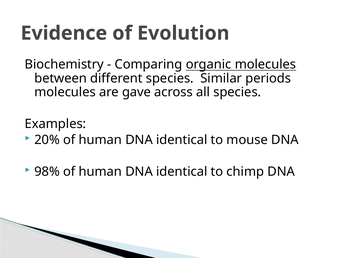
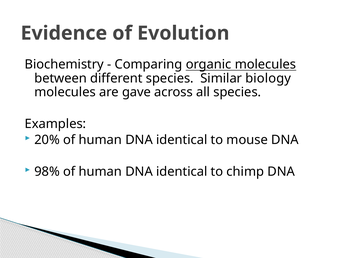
periods: periods -> biology (268, 78)
